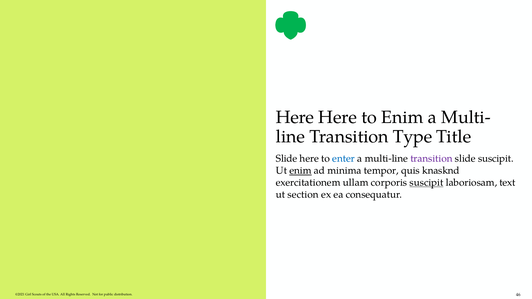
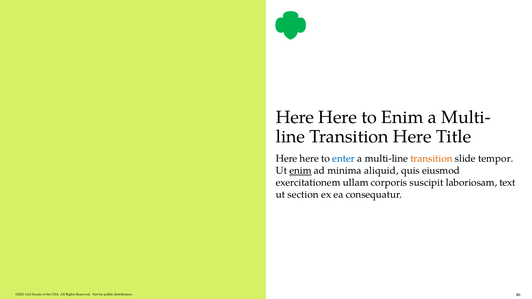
Transition Type: Type -> Here (412, 137)
Slide: Slide -> Here (287, 159)
transition colour: purple -> orange (431, 159)
slide suscipit: suscipit -> tempor (496, 159)
tempor: tempor -> aliquid (381, 171)
knasknd: knasknd -> eiusmod (441, 171)
suscipit underline: present -> none (426, 183)
